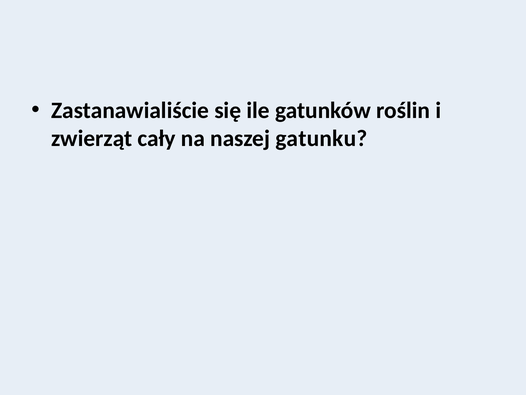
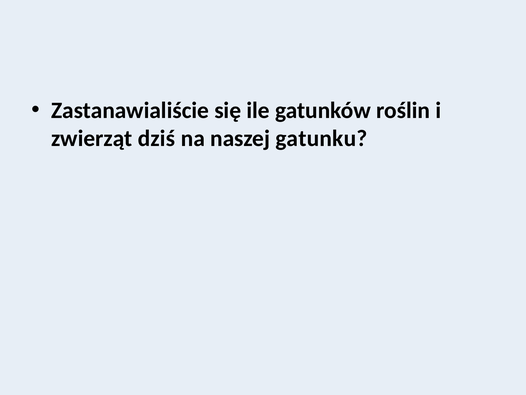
cały: cały -> dziś (156, 138)
